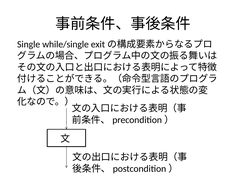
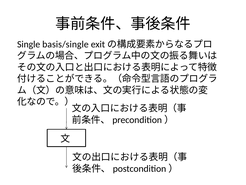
while/single: while/single -> basis/single (65, 44)
